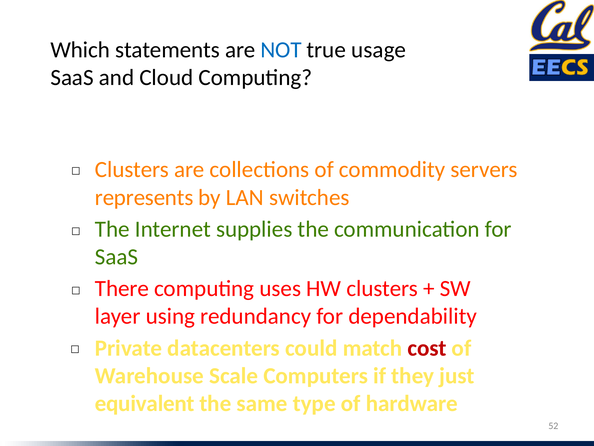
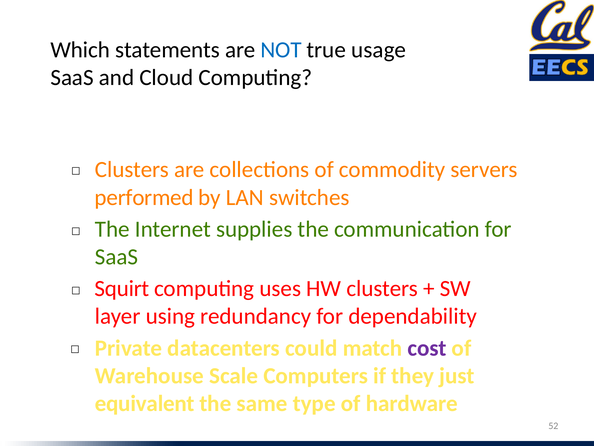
represents: represents -> performed (144, 197)
There: There -> Squirt (122, 288)
cost colour: red -> purple (427, 348)
